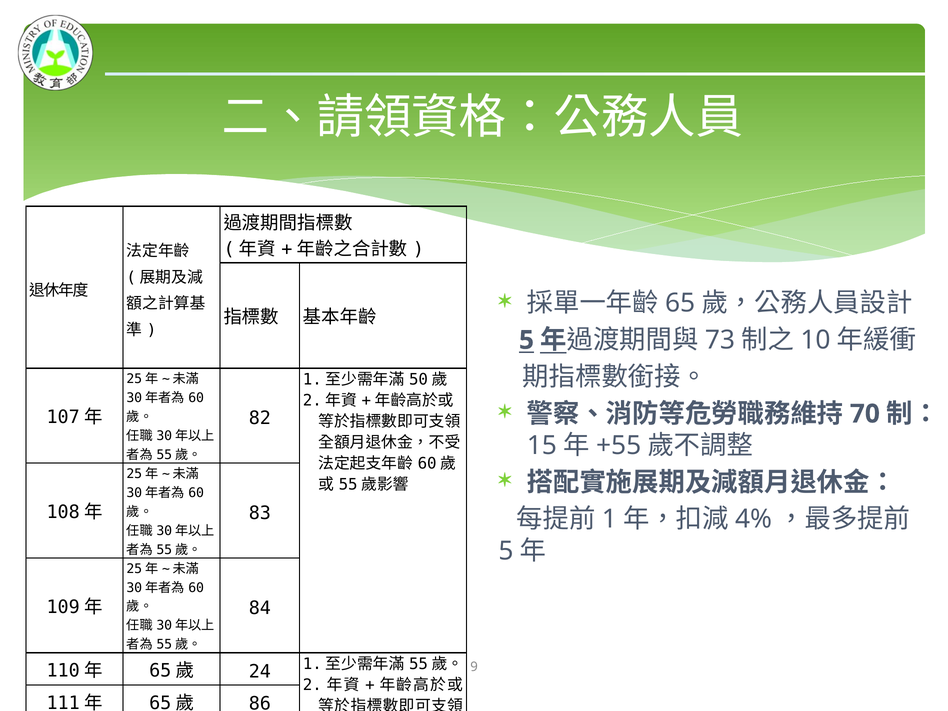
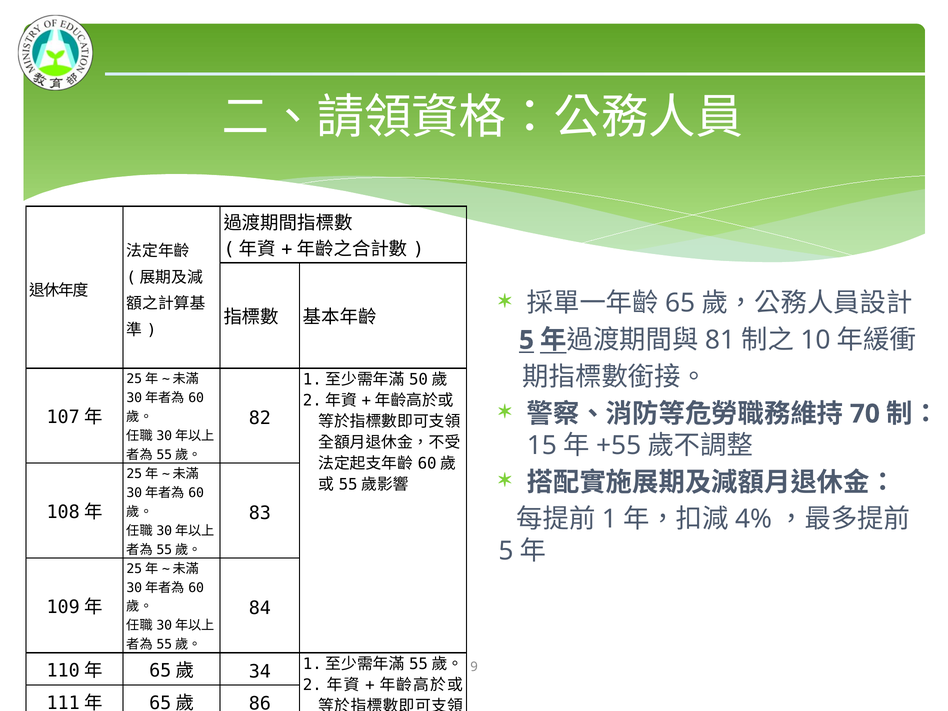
73: 73 -> 81 (720, 340)
24: 24 -> 34 (260, 672)
